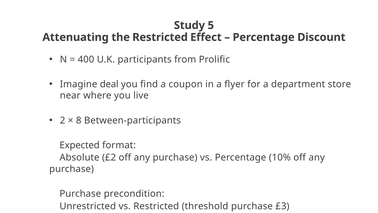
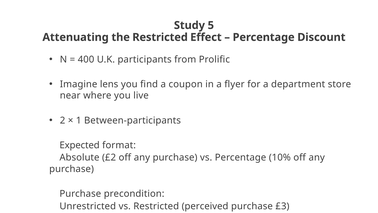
deal: deal -> lens (109, 84)
8: 8 -> 1 (79, 120)
threshold: threshold -> perceived (205, 206)
